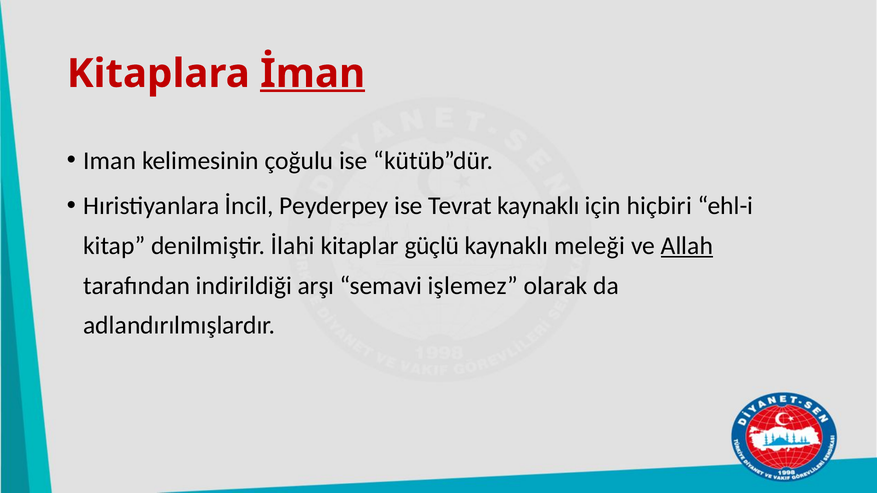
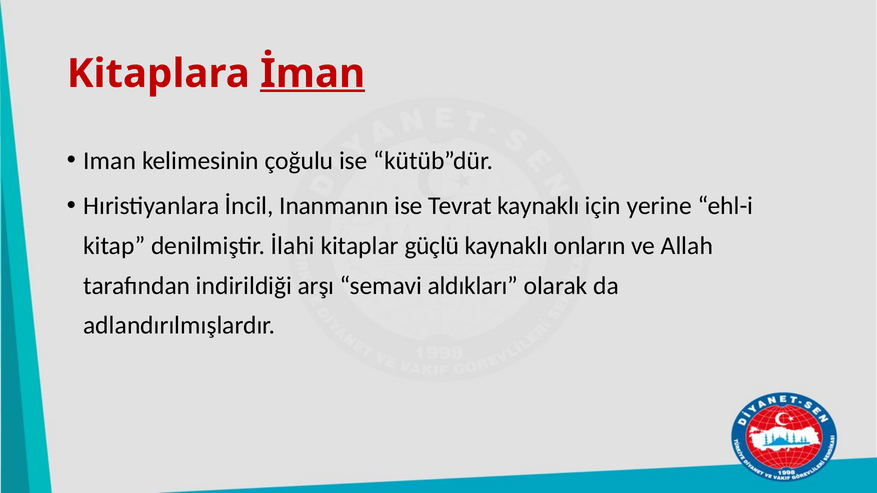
Peyderpey: Peyderpey -> Inanmanın (334, 206)
hiçbiri: hiçbiri -> yerine (659, 206)
meleği: meleği -> onların (590, 246)
Allah underline: present -> none (687, 246)
işlemez: işlemez -> aldıkları (473, 286)
